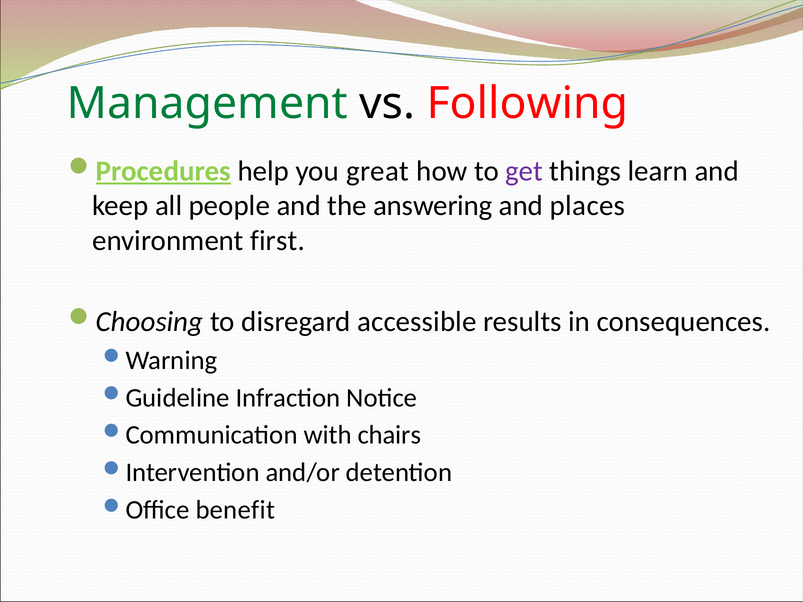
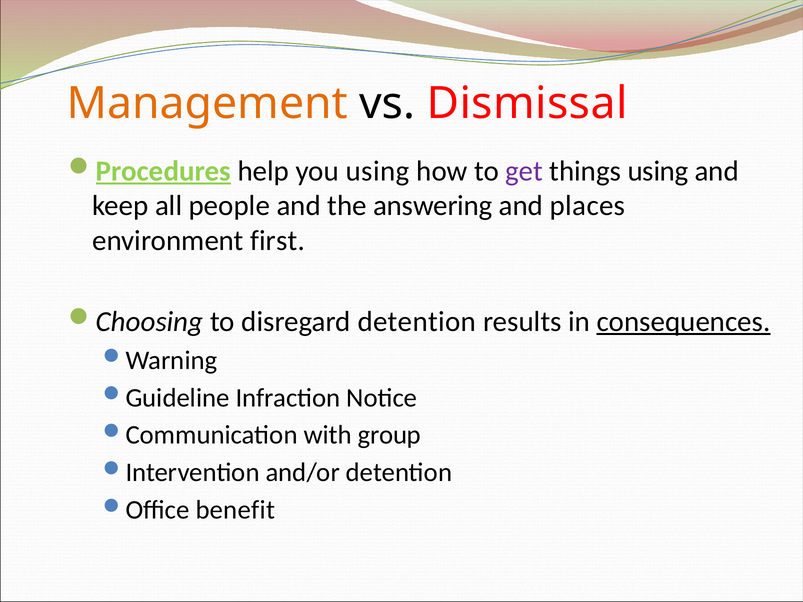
Management colour: green -> orange (207, 103)
Following: Following -> Dismissal (527, 103)
you great: great -> using (378, 171)
things learn: learn -> using (658, 171)
disregard accessible: accessible -> detention (417, 322)
consequences underline: none -> present (684, 322)
chairs: chairs -> group (389, 435)
